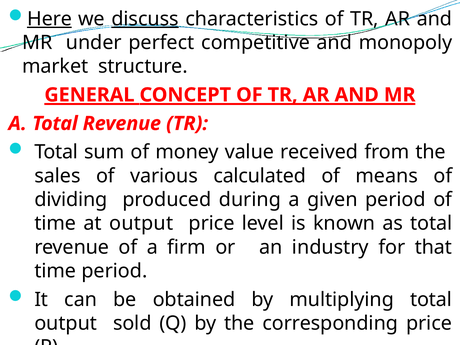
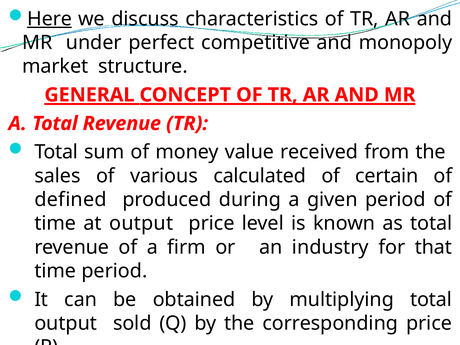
discuss underline: present -> none (145, 19)
means: means -> certain (387, 176)
dividing: dividing -> defined (71, 200)
